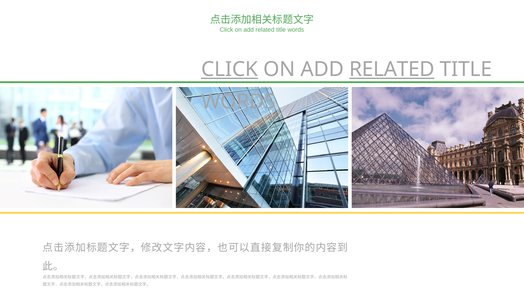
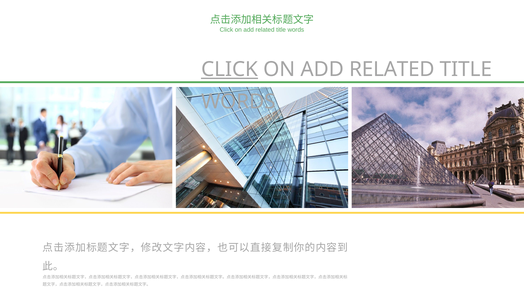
RELATED underline: present -> none (392, 69)
